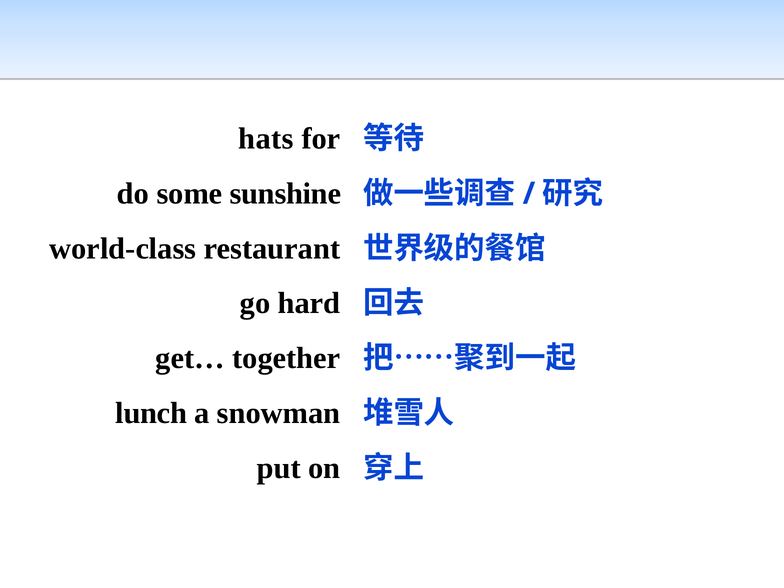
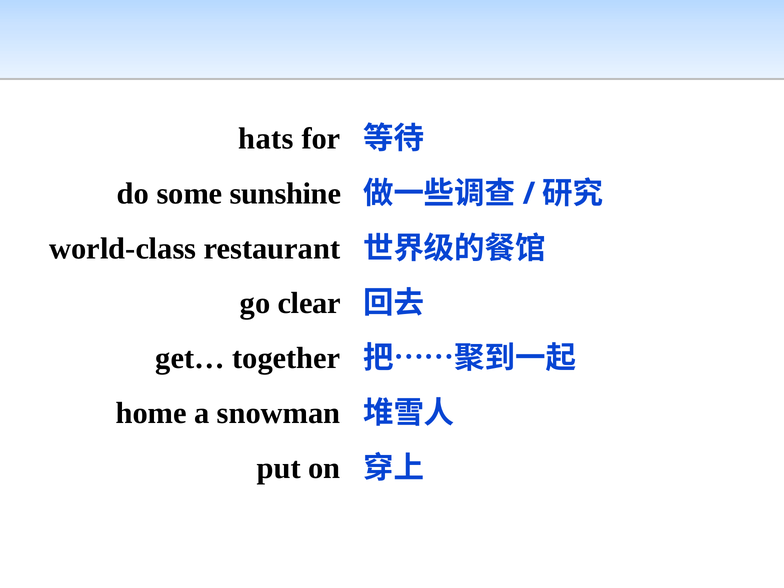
hard: hard -> clear (309, 303)
lunch: lunch -> home (151, 413)
